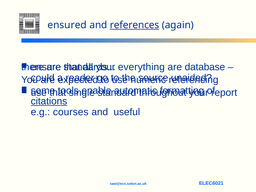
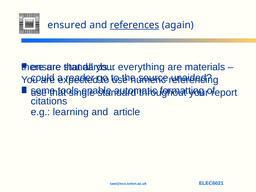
database: database -> materials (205, 67)
citations underline: present -> none (49, 101)
courses: courses -> learning (71, 112)
useful: useful -> article (127, 112)
